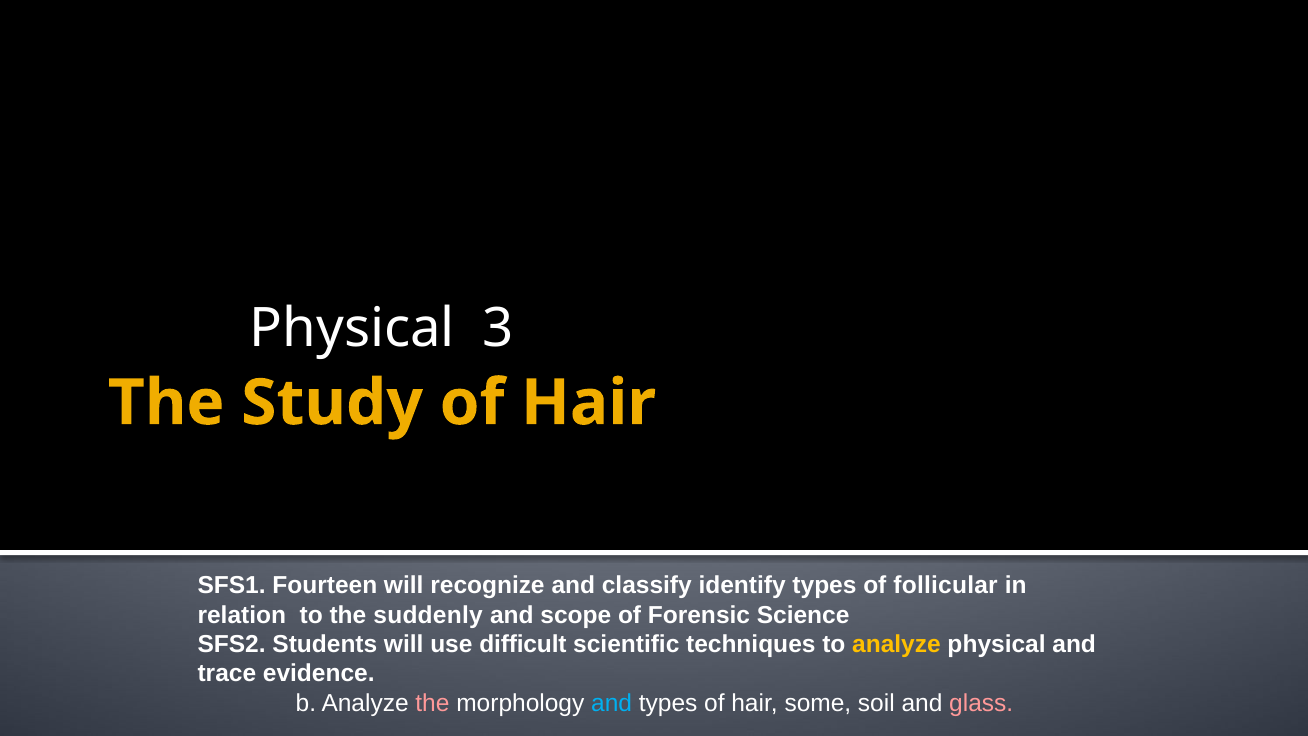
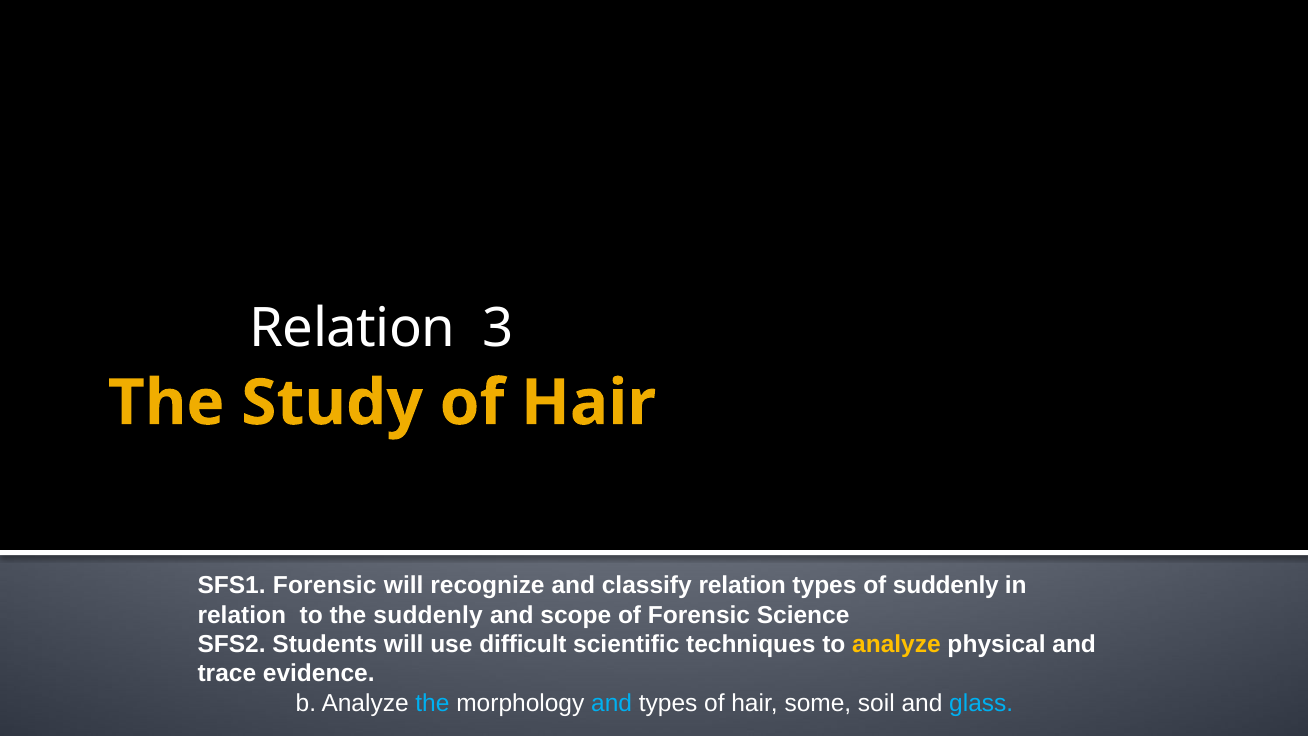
Physical: Physical -> Relation (352, 328)
SFS1 Fourteen: Fourteen -> Forensic (325, 585)
classify identify: identify -> relation (742, 585)
of follicular: follicular -> suddenly (946, 585)
the colour: pink -> light blue (432, 703)
glass colour: pink -> light blue (981, 703)
